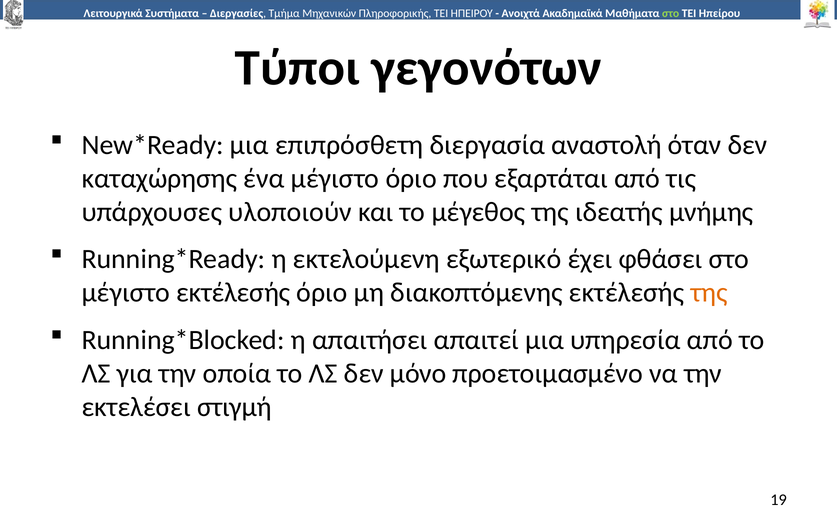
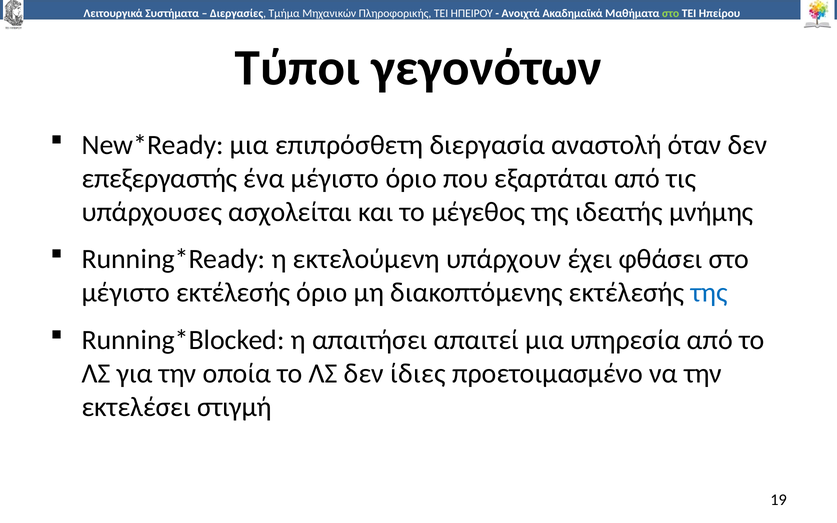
καταχώρησης: καταχώρησης -> επεξεργαστής (159, 178)
υλοποιούν: υλοποιούν -> ασχολείται (290, 212)
εξωτερικό: εξωτερικό -> υπάρχουν (504, 259)
της colour: orange -> blue (709, 293)
μόνο: μόνο -> ίδιες (418, 374)
